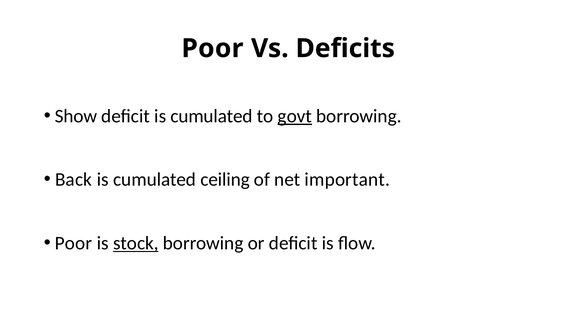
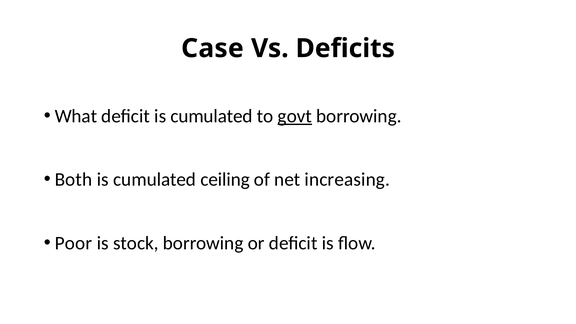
Poor: Poor -> Case (212, 48)
Show: Show -> What (76, 116)
Back: Back -> Both (74, 180)
important: important -> increasing (347, 180)
stock underline: present -> none (136, 243)
